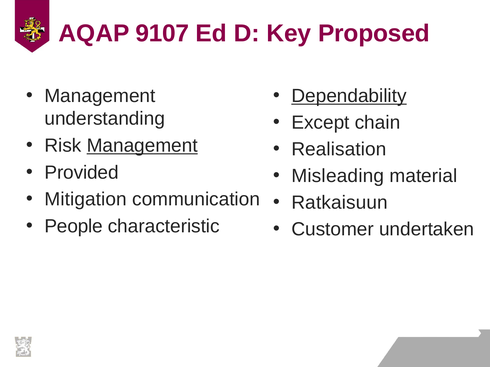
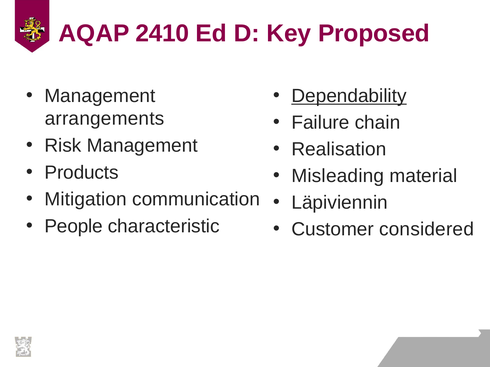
9107: 9107 -> 2410 (162, 34)
understanding: understanding -> arrangements (105, 119)
Except: Except -> Failure (320, 123)
Management underline: present -> none (142, 146)
Provided: Provided -> Products (82, 173)
Ratkaisuun: Ratkaisuun -> Läpiviennin (340, 203)
undertaken: undertaken -> considered (427, 230)
